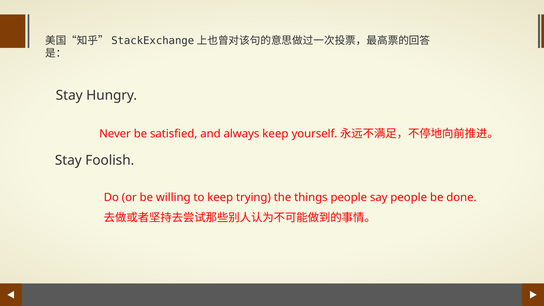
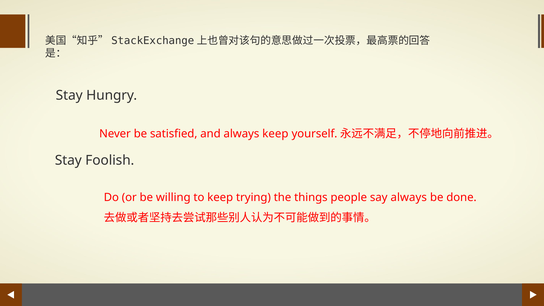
say people: people -> always (409, 197)
